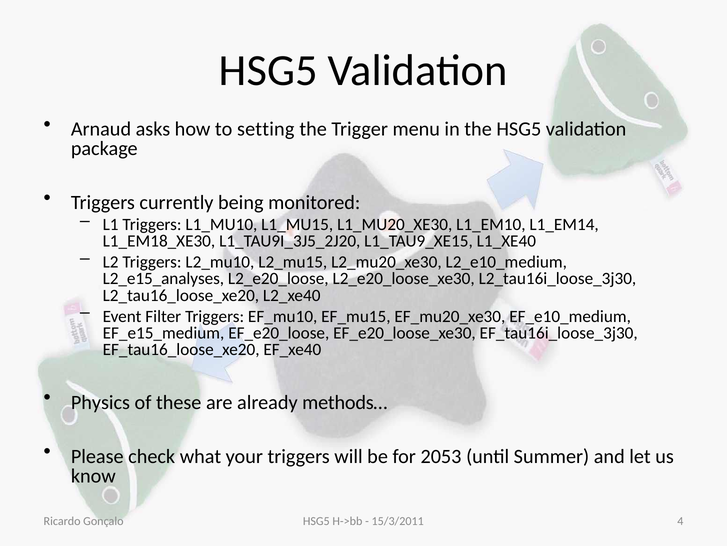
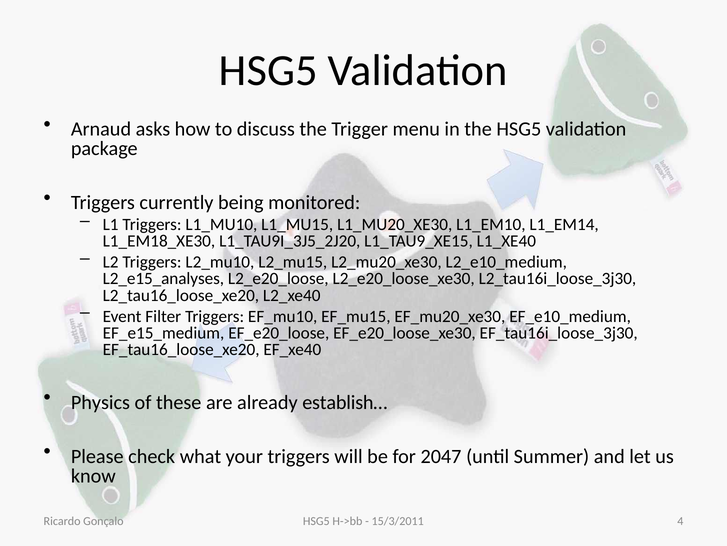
setting: setting -> discuss (266, 129)
methods…: methods… -> establish… (345, 402)
2053: 2053 -> 2047 (441, 456)
